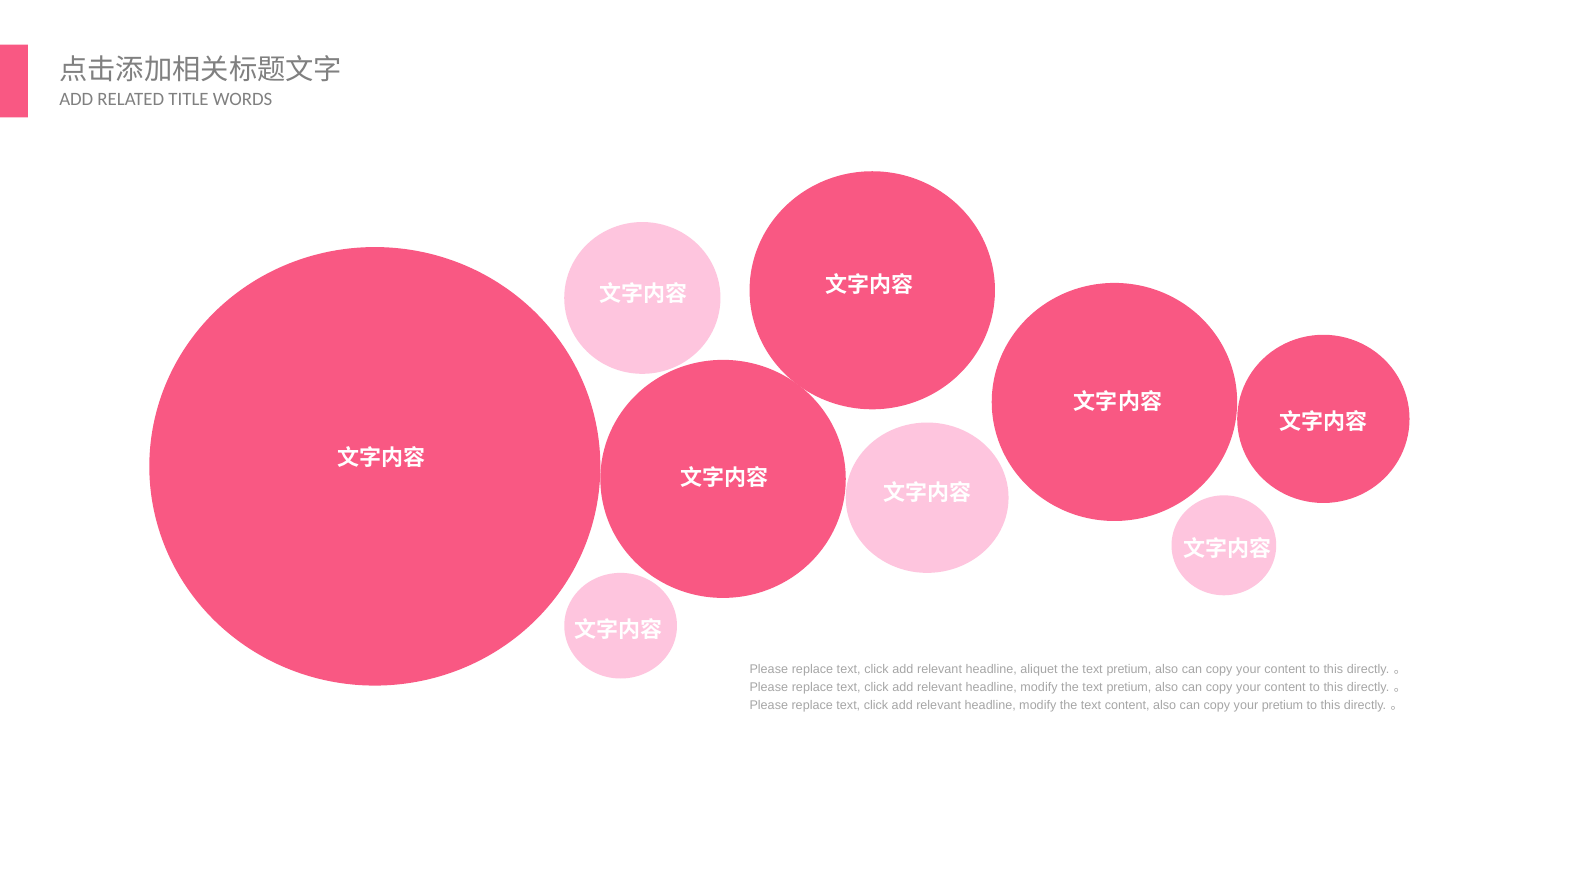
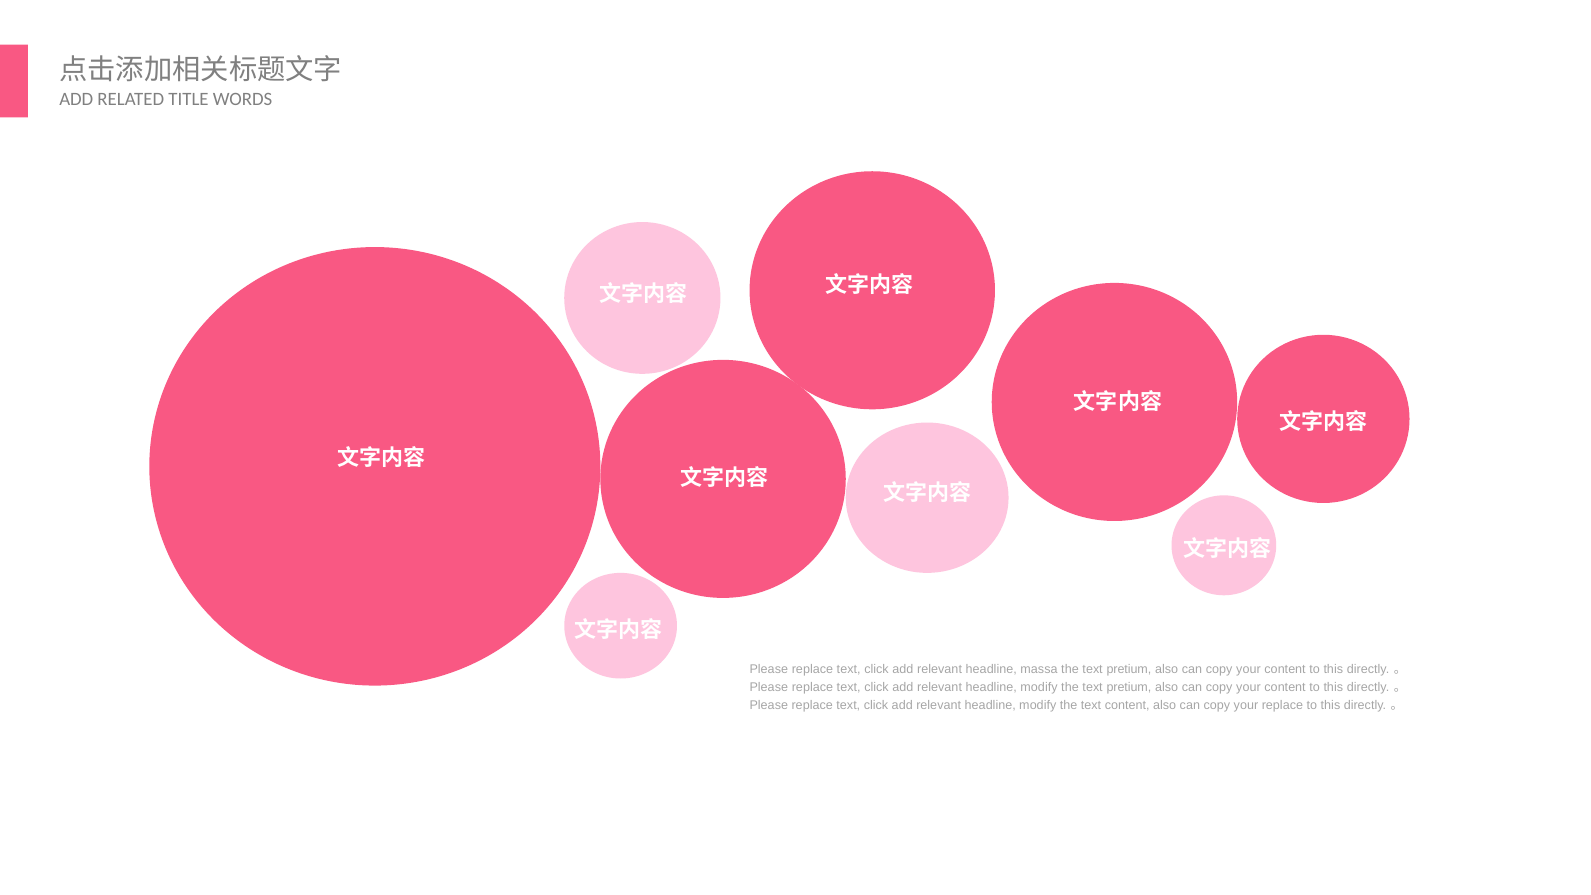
aliquet: aliquet -> massa (1039, 670)
your pretium: pretium -> replace (1282, 706)
